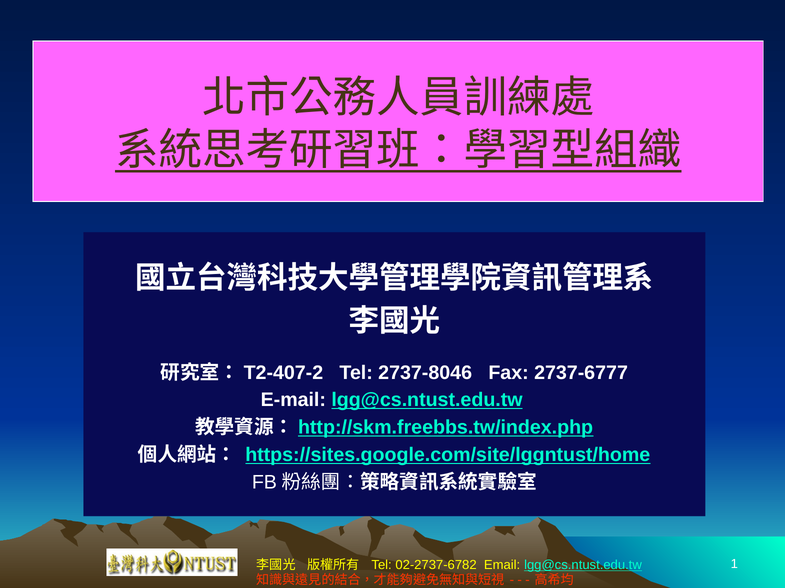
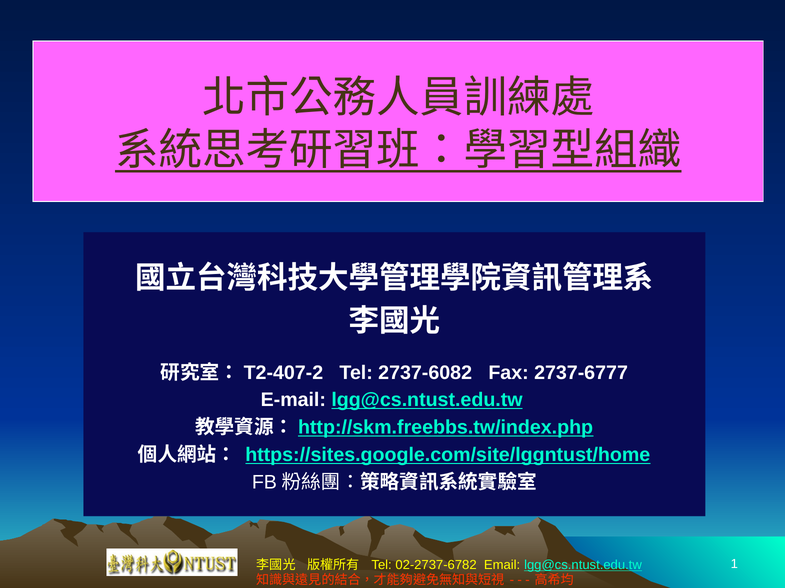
2737-8046: 2737-8046 -> 2737-6082 (425, 373)
